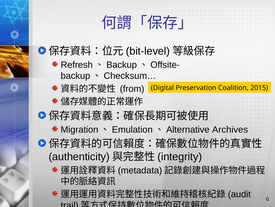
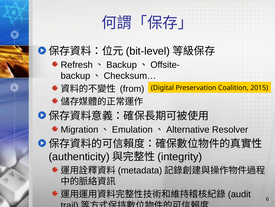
Archives: Archives -> Resolver (230, 129)
